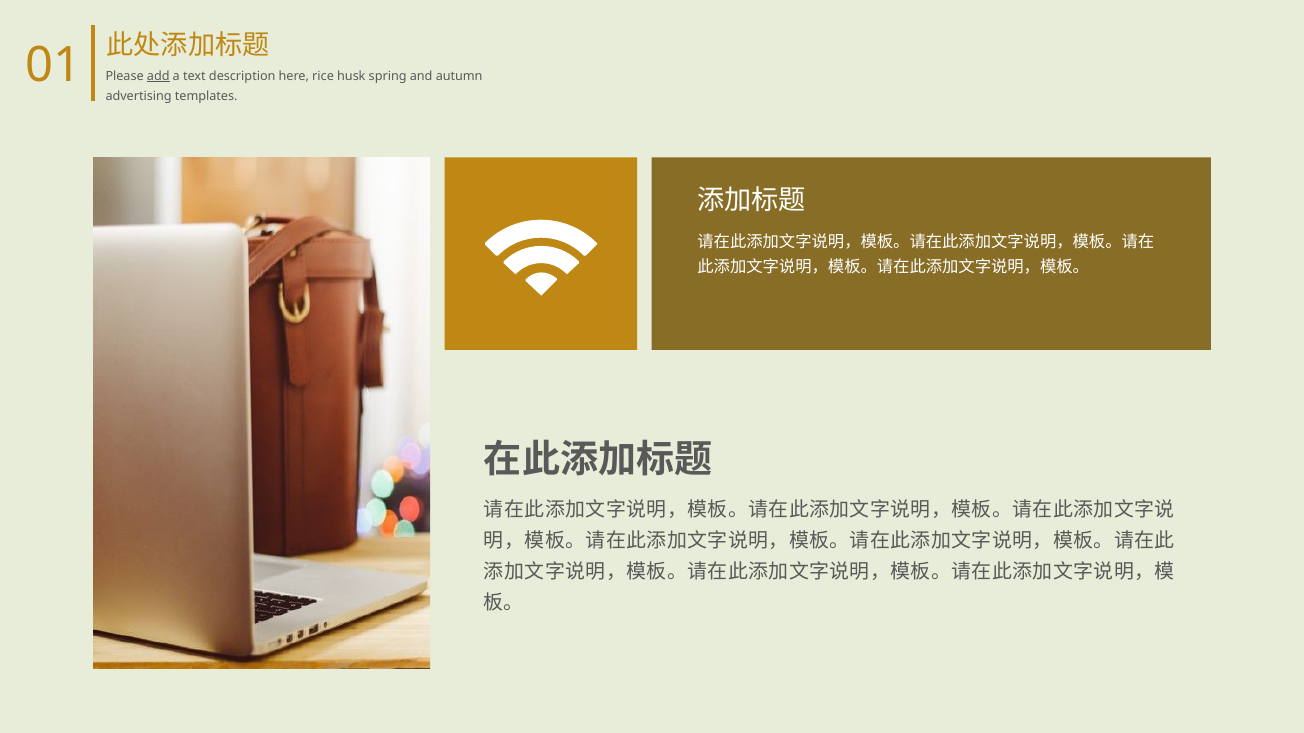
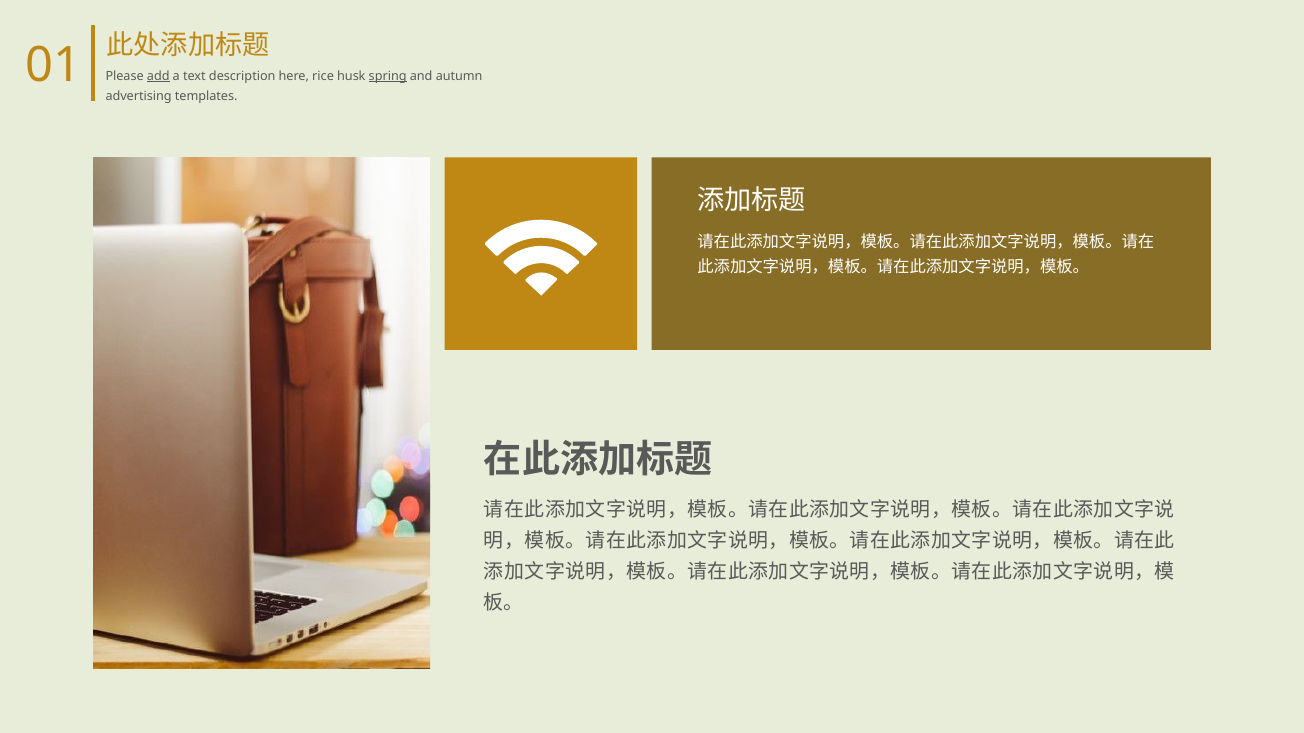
spring underline: none -> present (388, 76)
